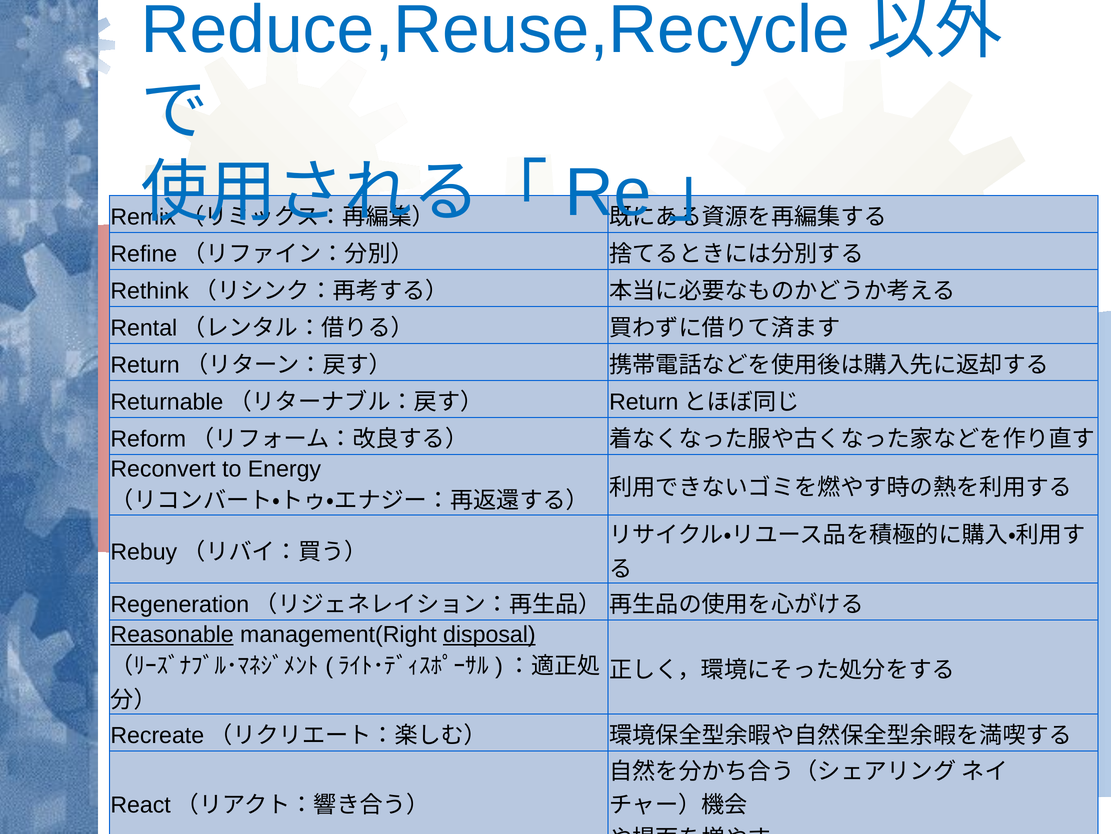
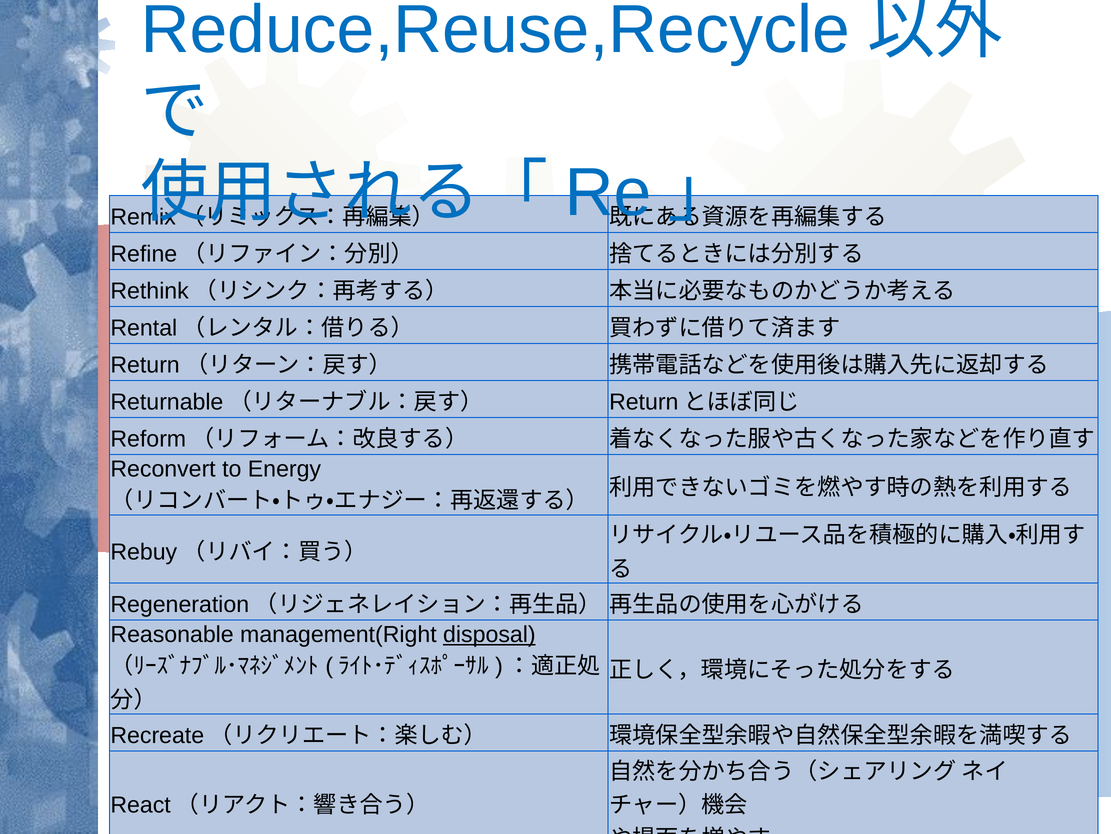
Reasonable underline: present -> none (172, 634)
